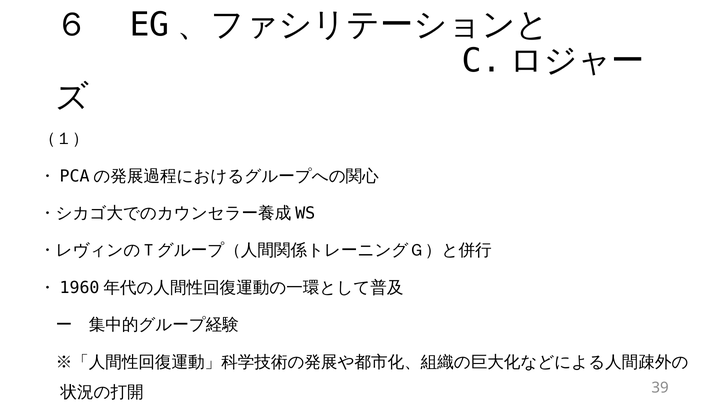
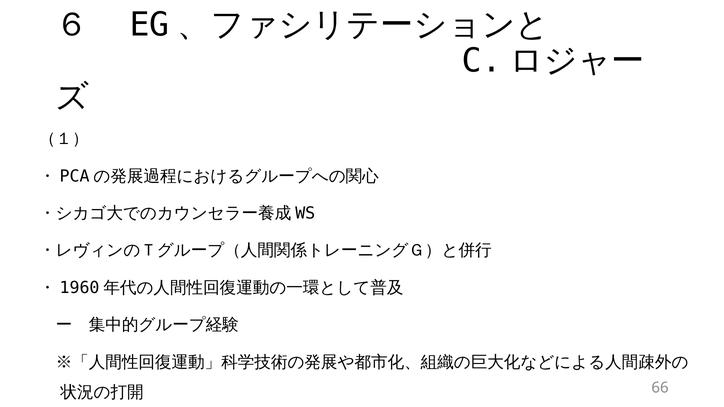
39: 39 -> 66 (660, 388)
